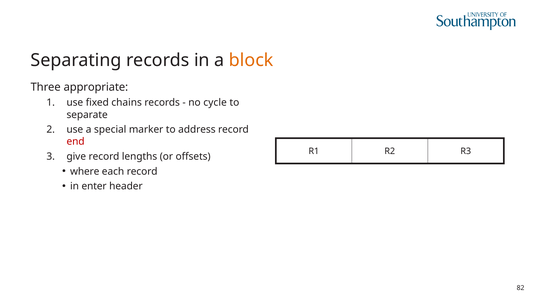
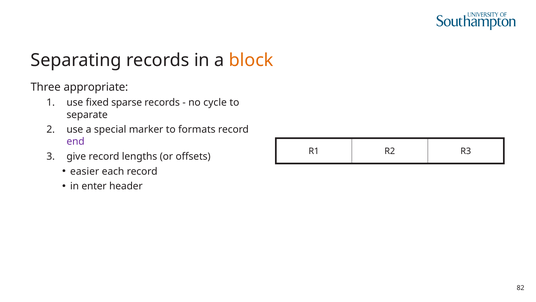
chains: chains -> sparse (127, 102)
address: address -> formats (197, 129)
end colour: red -> purple (76, 141)
where: where -> easier (85, 171)
